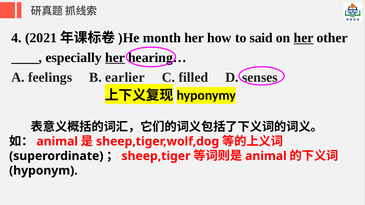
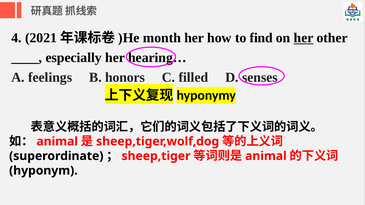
said: said -> find (261, 38)
her underline: present -> none (115, 58)
earlier: earlier -> honors (125, 77)
